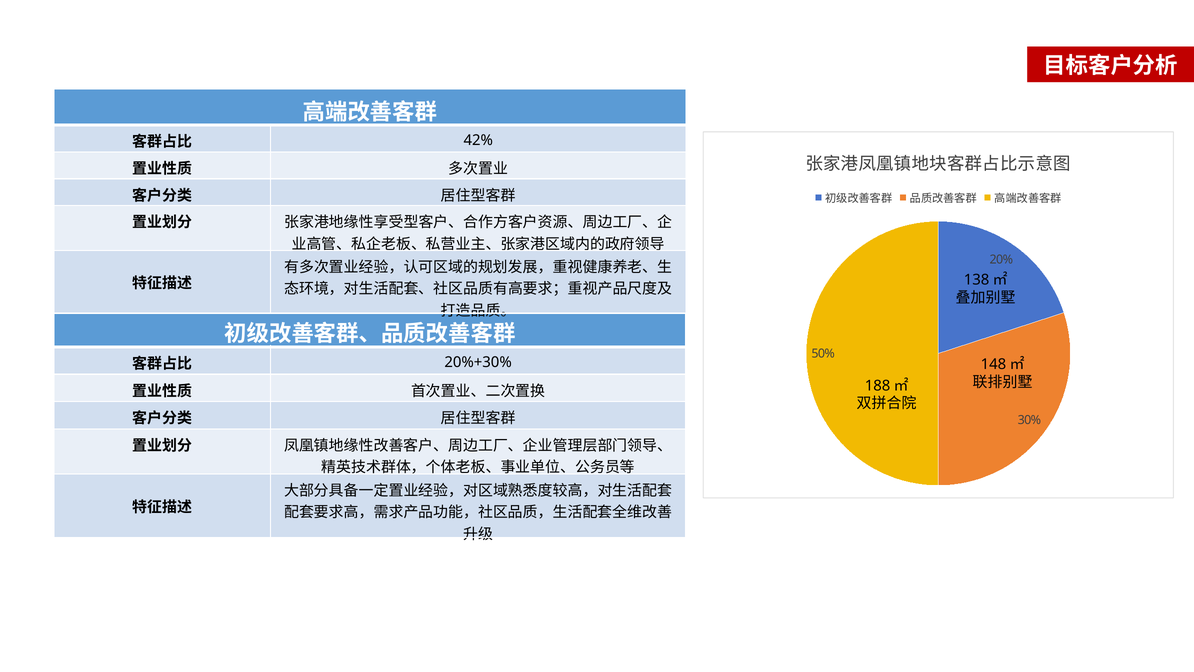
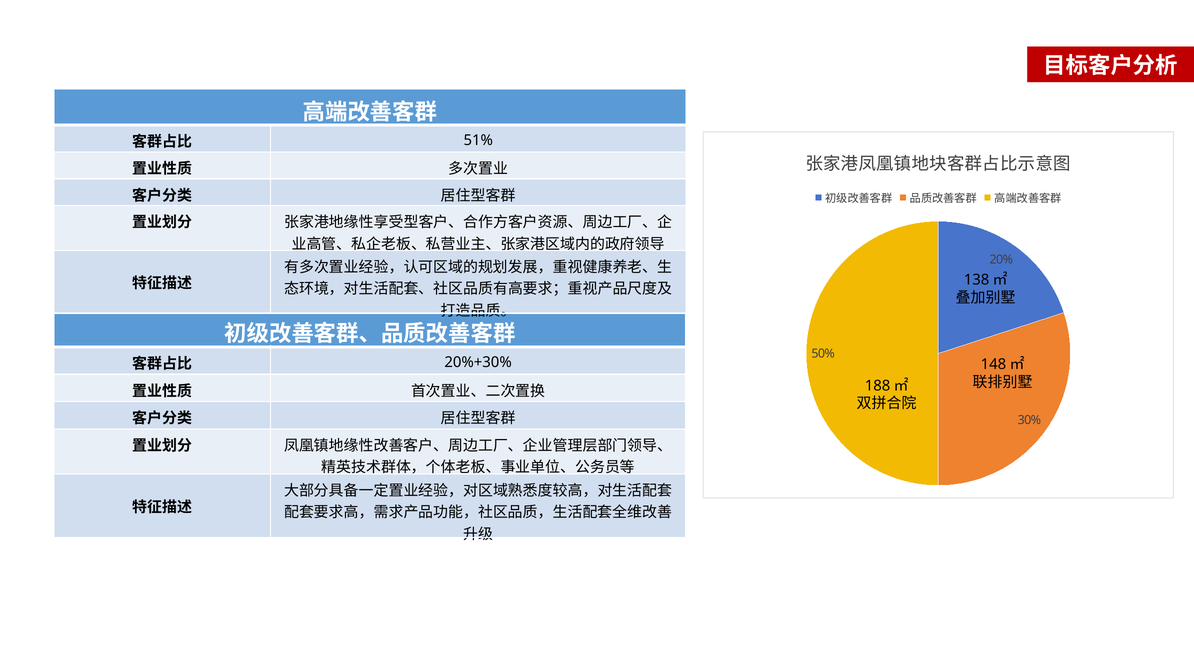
42%: 42% -> 51% (478, 140)
